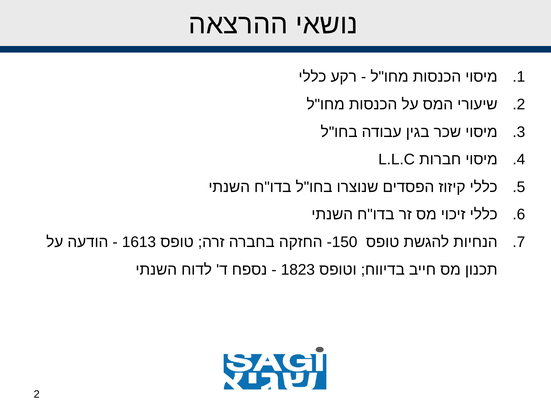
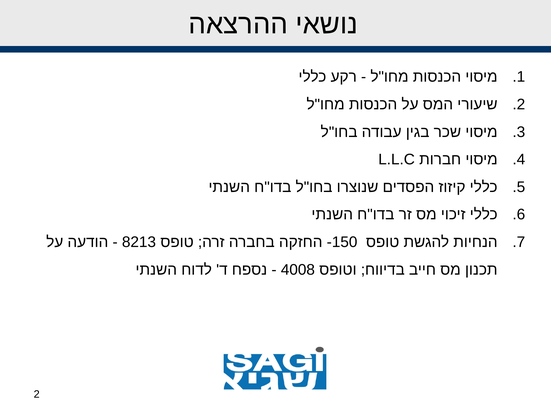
1613: 1613 -> 8213 (139, 242)
1823: 1823 -> 4008 (298, 270)
